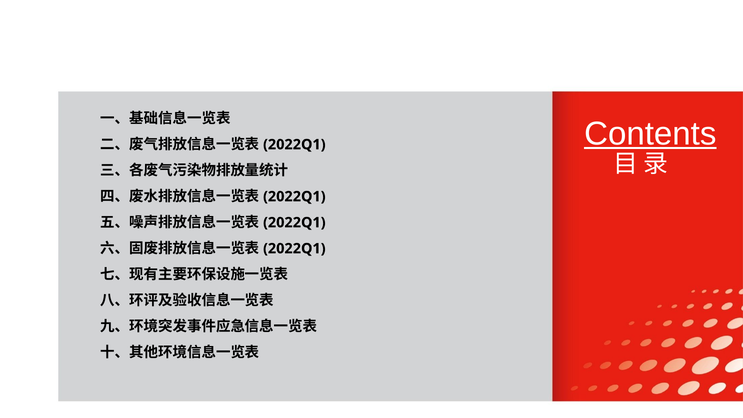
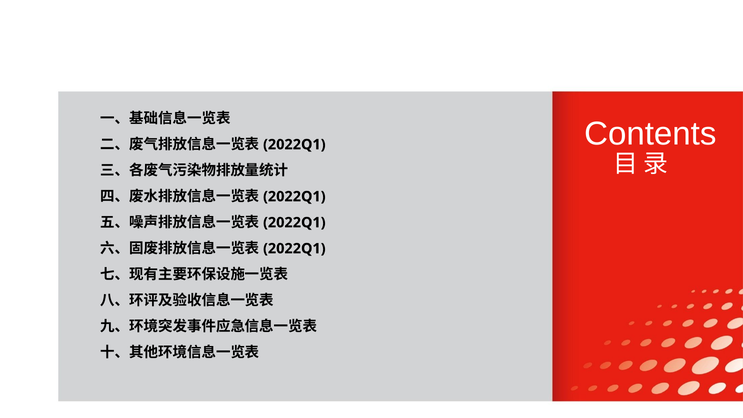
Contents underline: present -> none (650, 134)
